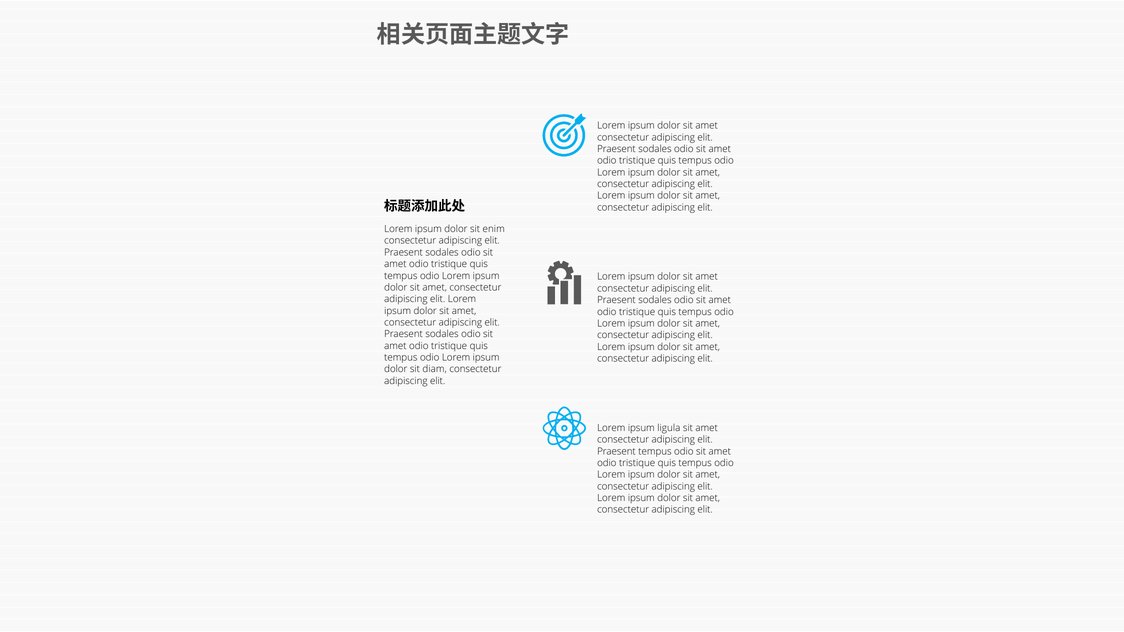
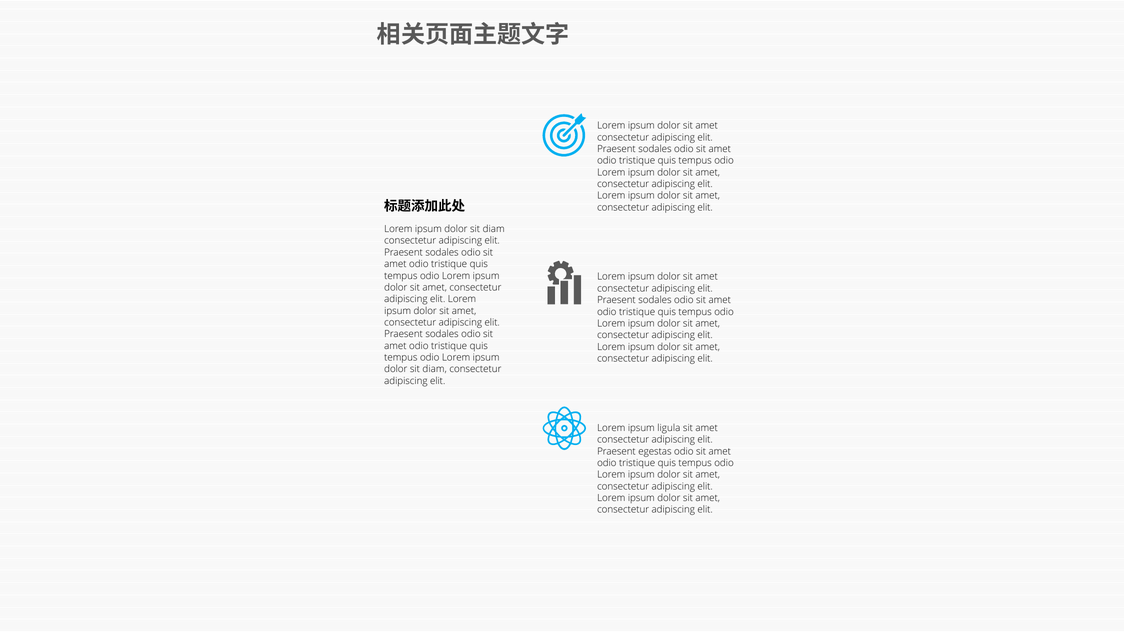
enim: enim -> diam (494, 229)
Praesent tempus: tempus -> egestas (655, 451)
